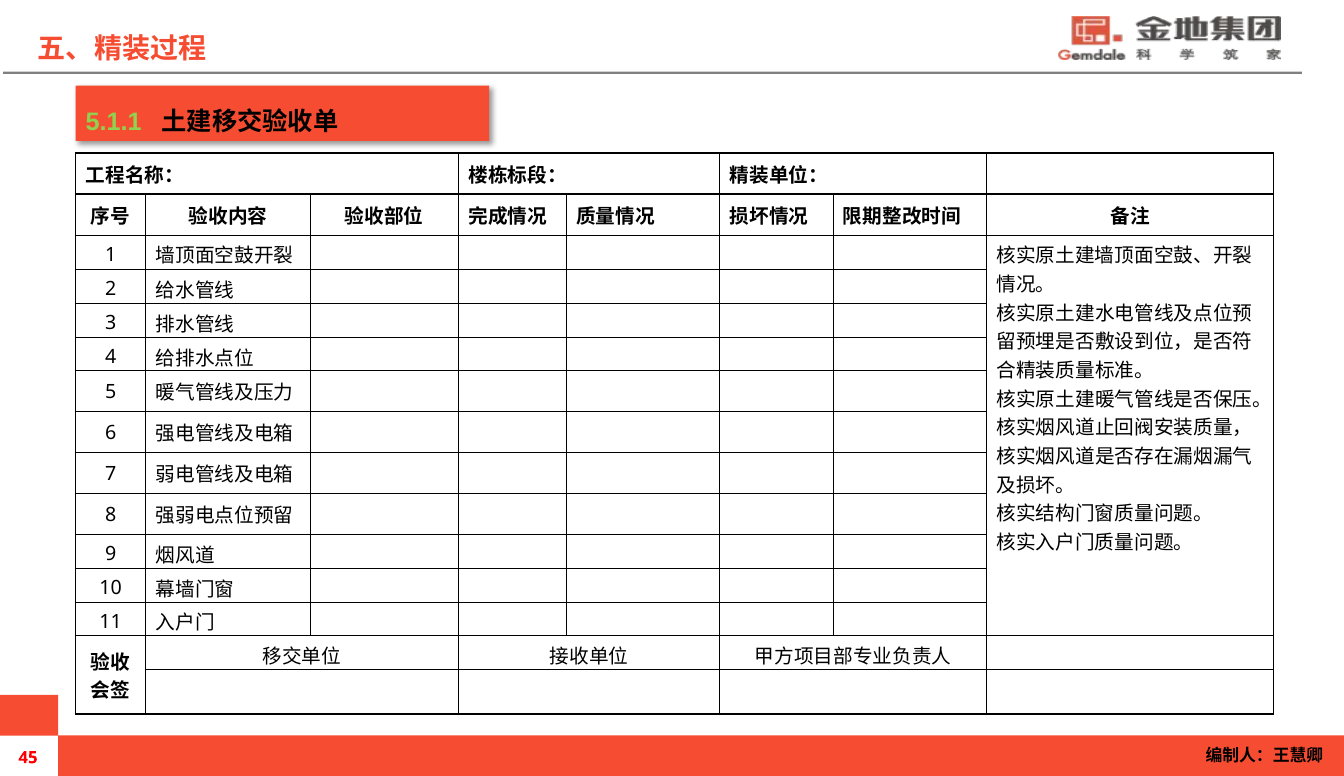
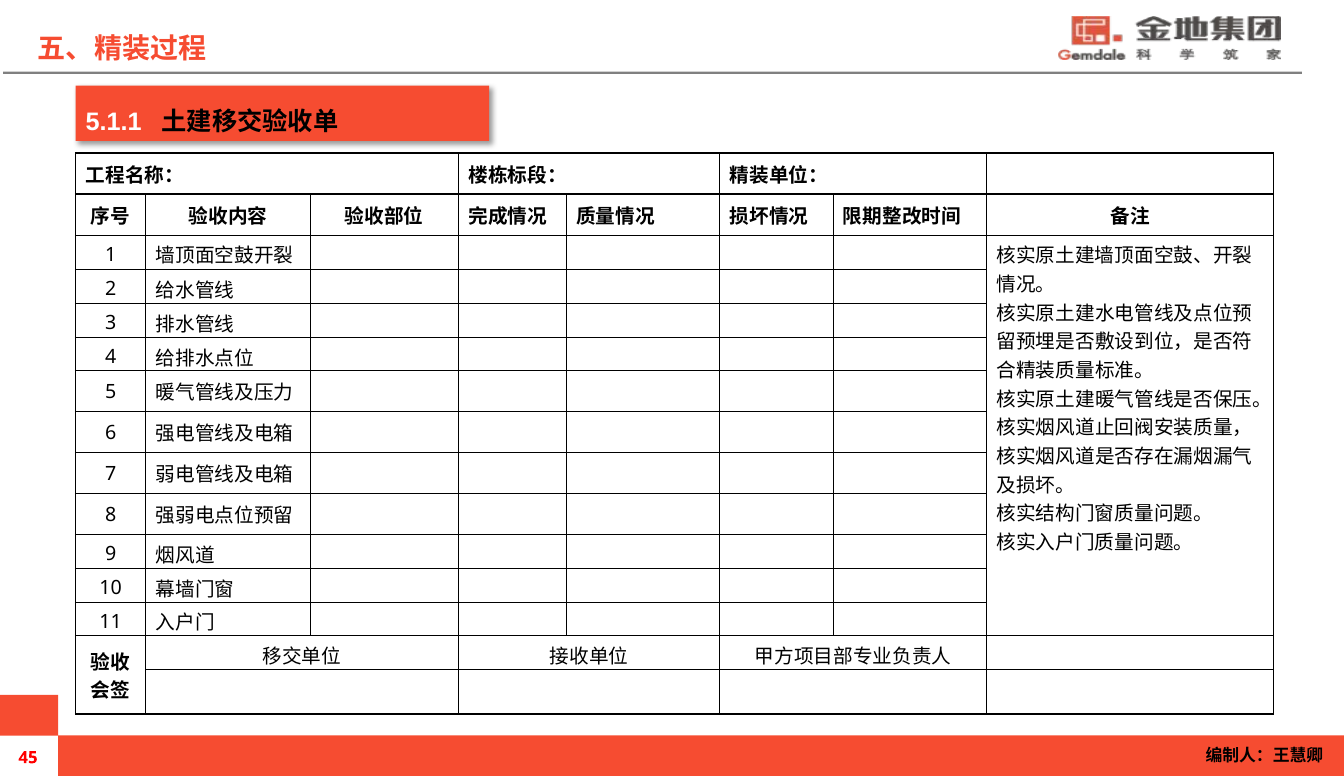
5.1.1 colour: light green -> white (114, 123)
